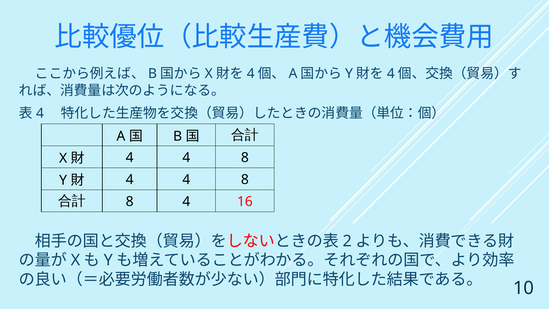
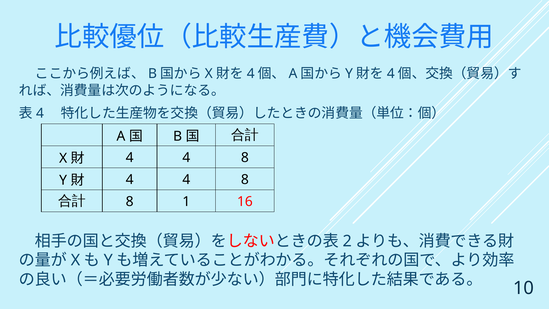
8 4: 4 -> 1 (186, 201)
